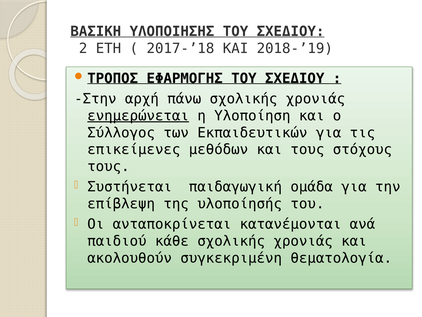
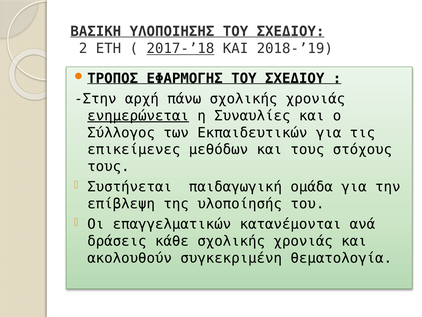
2017-’18 underline: none -> present (180, 48)
Υλοποίηση: Υλοποίηση -> Συναυλίες (252, 116)
ανταποκρίνεται: ανταποκρίνεται -> επαγγελματικών (172, 224)
παιδιού: παιδιού -> δράσεις (117, 241)
